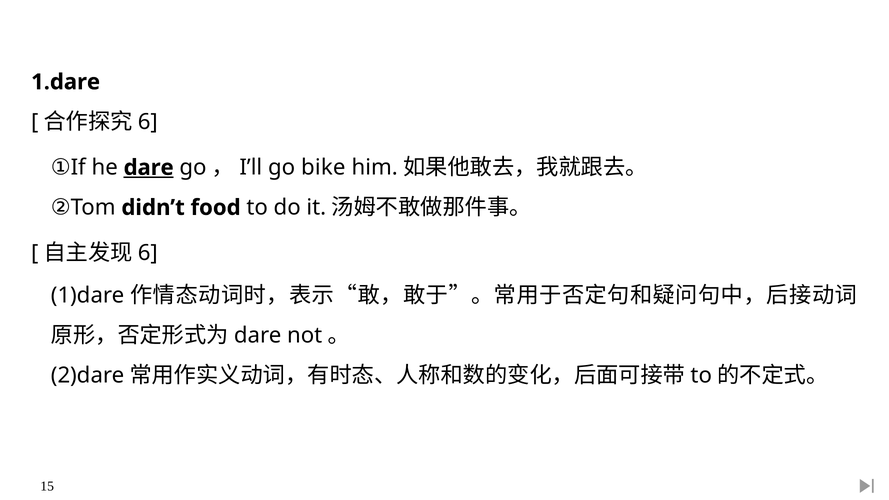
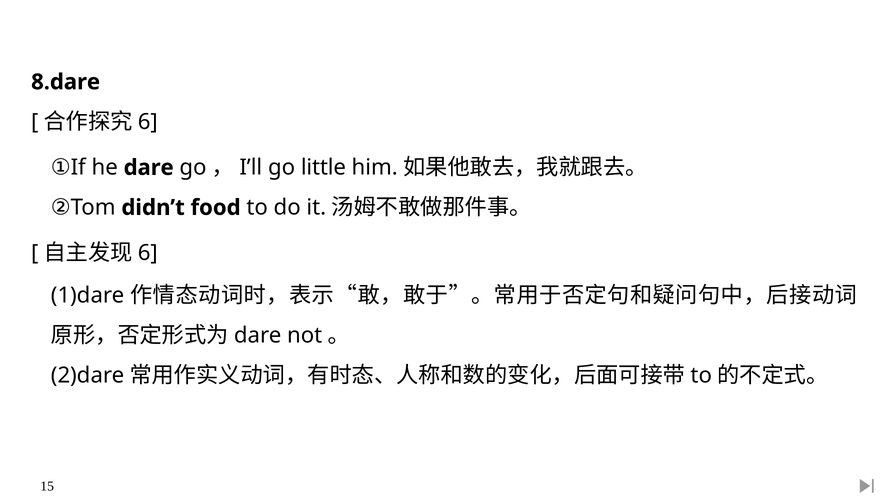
1.dare: 1.dare -> 8.dare (66, 82)
dare underline: present -> none (149, 168)
bike: bike -> little (323, 168)
